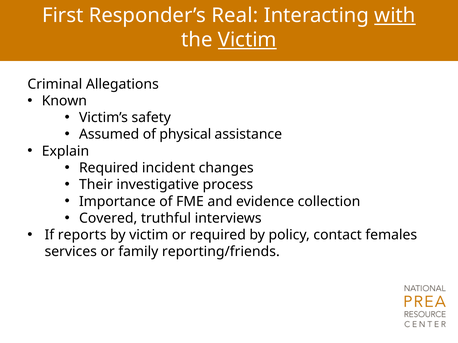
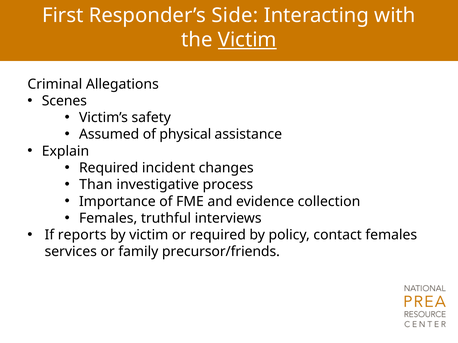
Real: Real -> Side (235, 16)
with underline: present -> none (395, 16)
Known: Known -> Scenes (64, 101)
Their: Their -> Than (96, 185)
Covered: Covered -> Females (108, 218)
reporting/friends: reporting/friends -> precursor/friends (221, 252)
